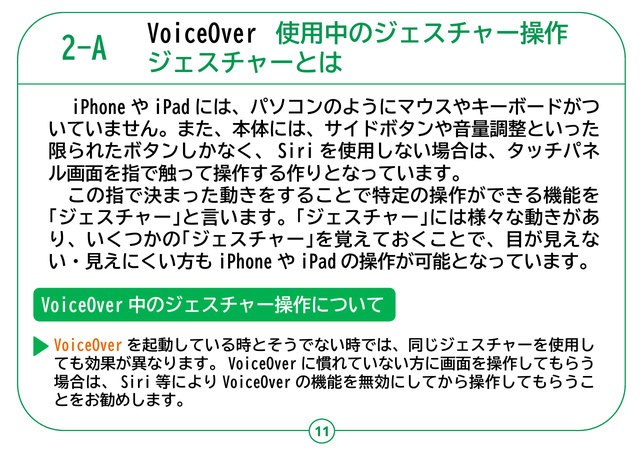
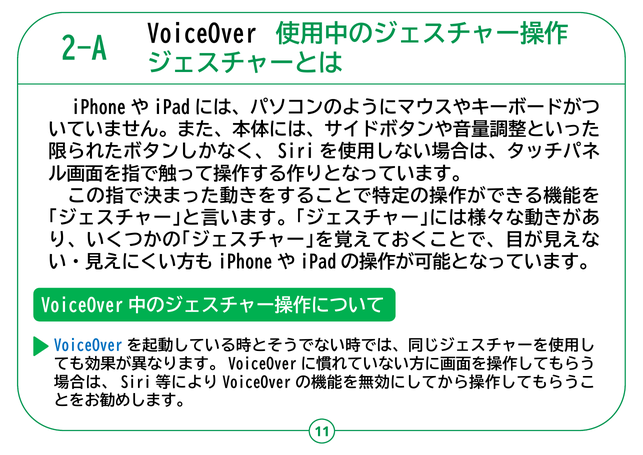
VoiceOver colour: orange -> blue (88, 346)
